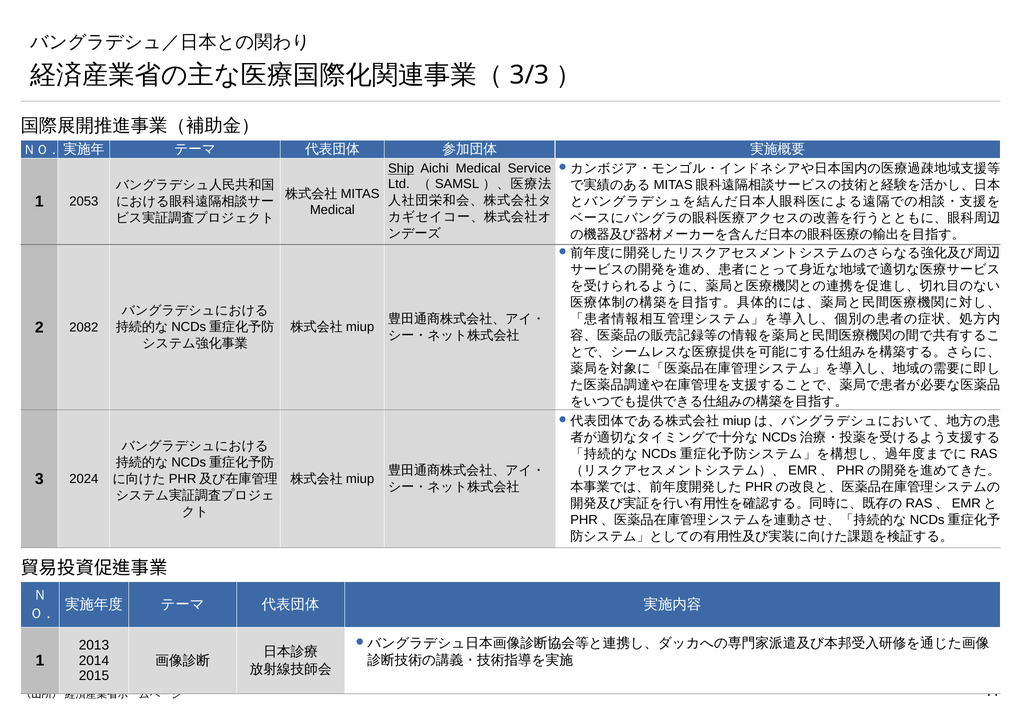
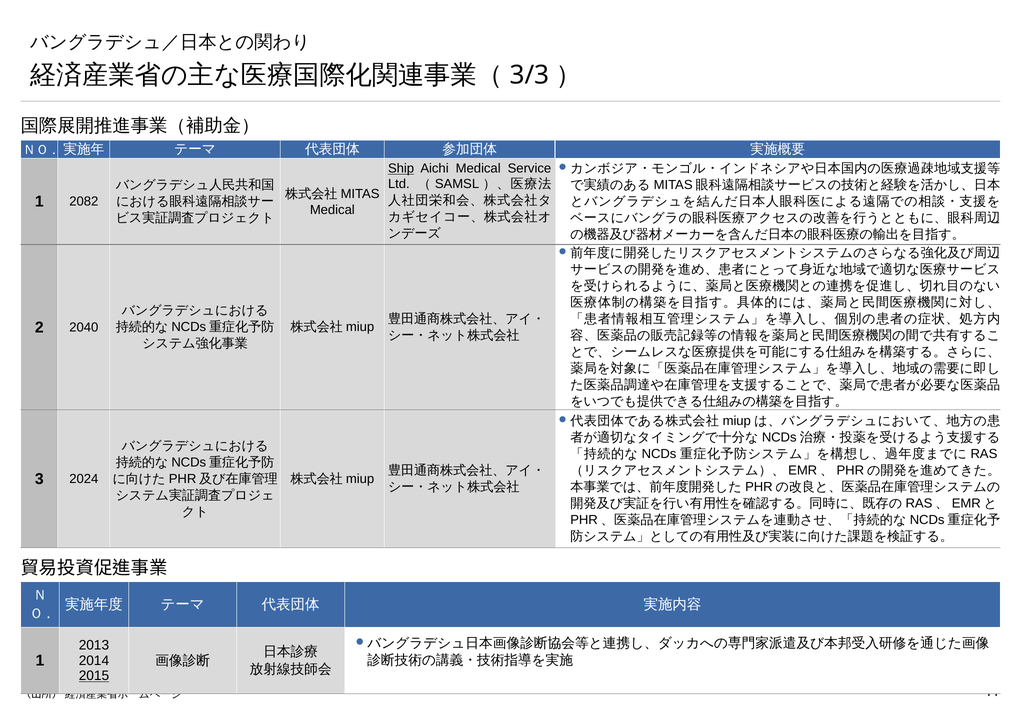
2053: 2053 -> 2082 (84, 201)
2082: 2082 -> 2040 (84, 327)
2015 underline: none -> present (94, 676)
